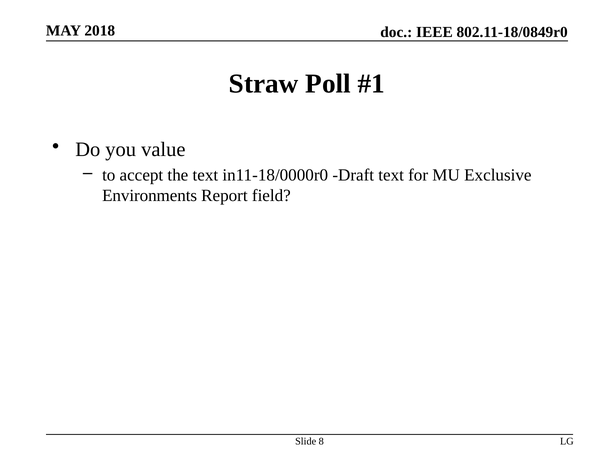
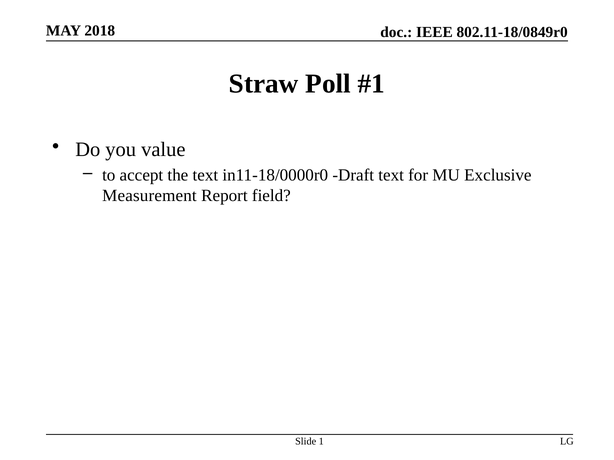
Environments: Environments -> Measurement (149, 196)
8: 8 -> 1 (321, 442)
